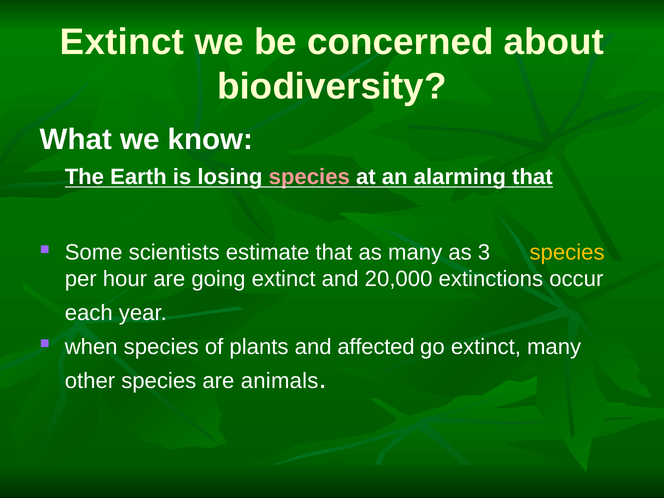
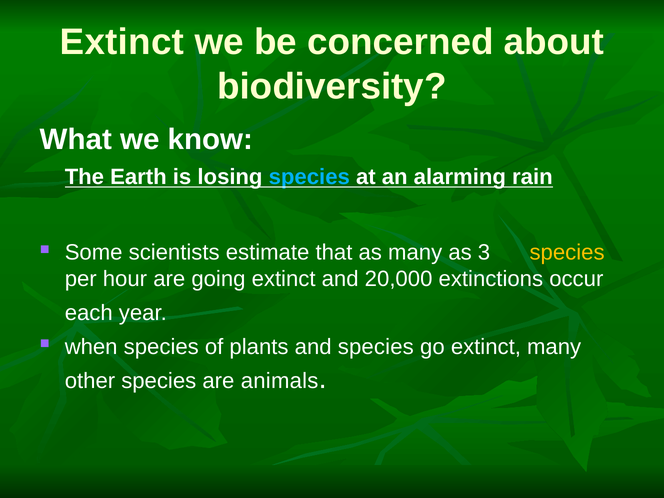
species colour: pink -> light blue (309, 177)
alarming that: that -> rain (532, 177)
and affected: affected -> species (376, 347)
